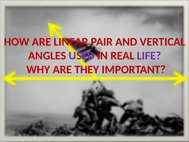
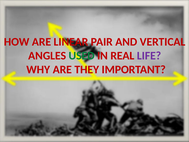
USED colour: purple -> green (82, 56)
